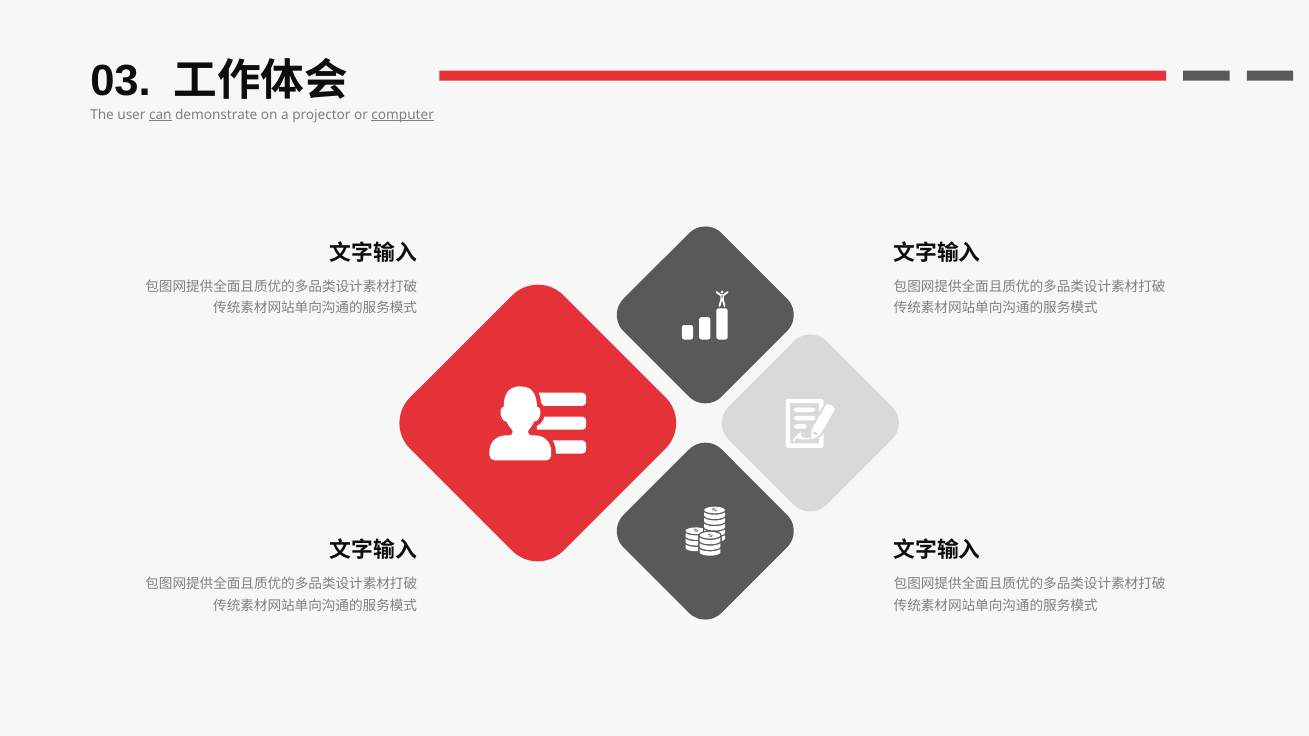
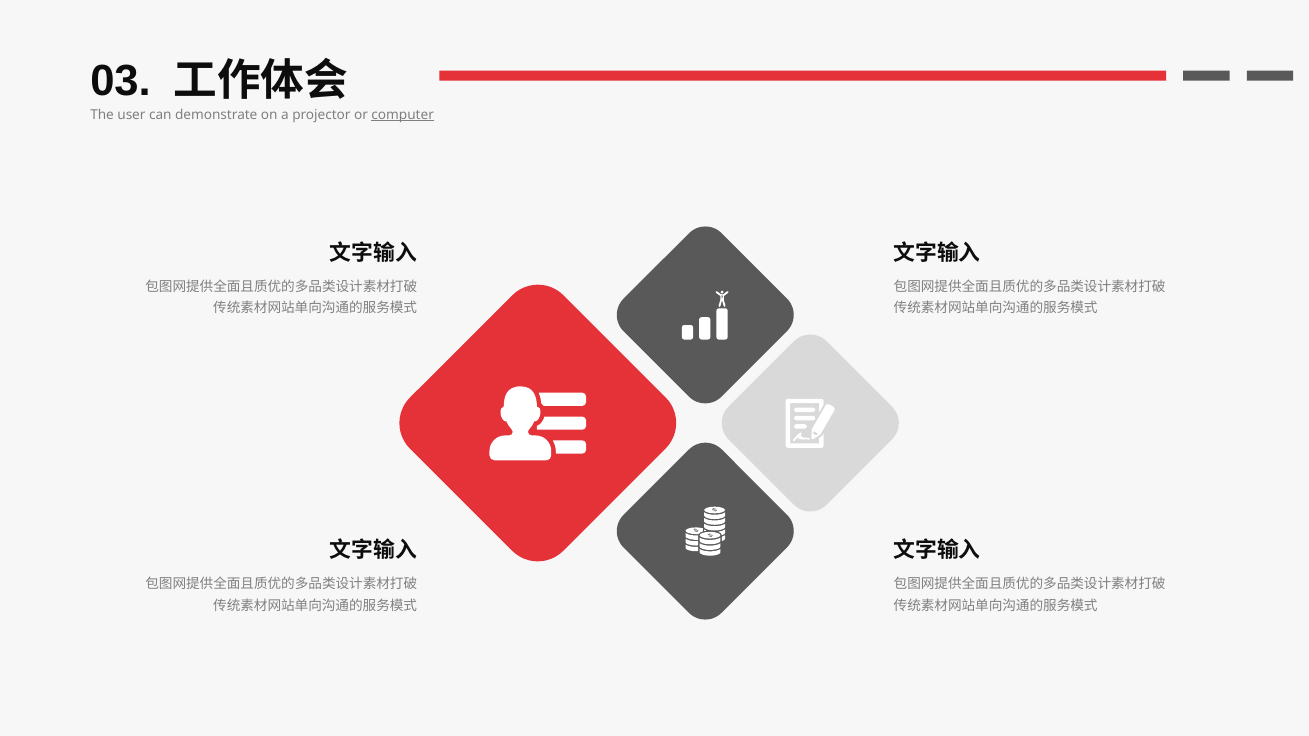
can underline: present -> none (160, 115)
